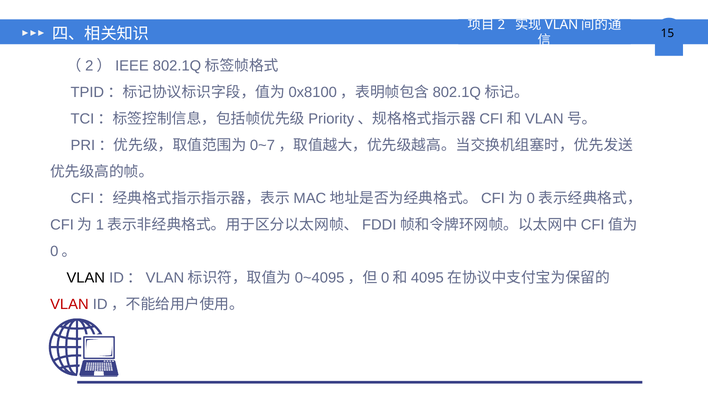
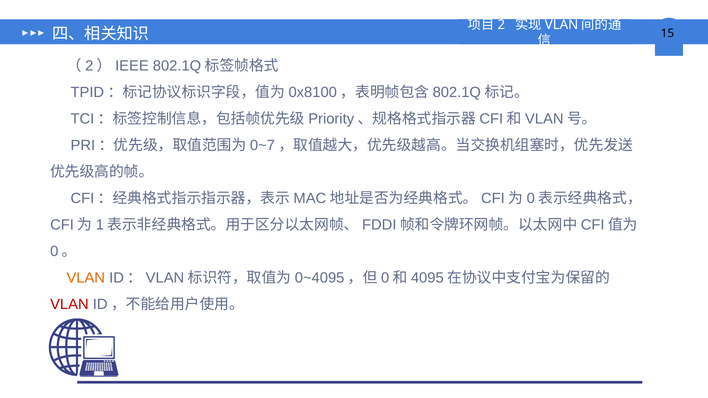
VLAN colour: black -> orange (86, 278)
